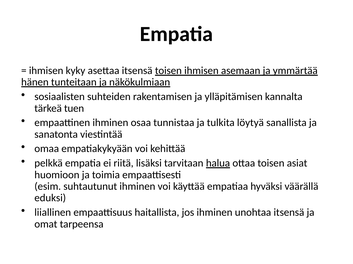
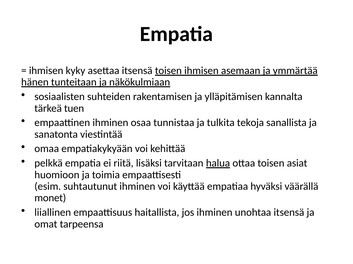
löytyä: löytyä -> tekoja (250, 123)
eduksi: eduksi -> monet (50, 199)
